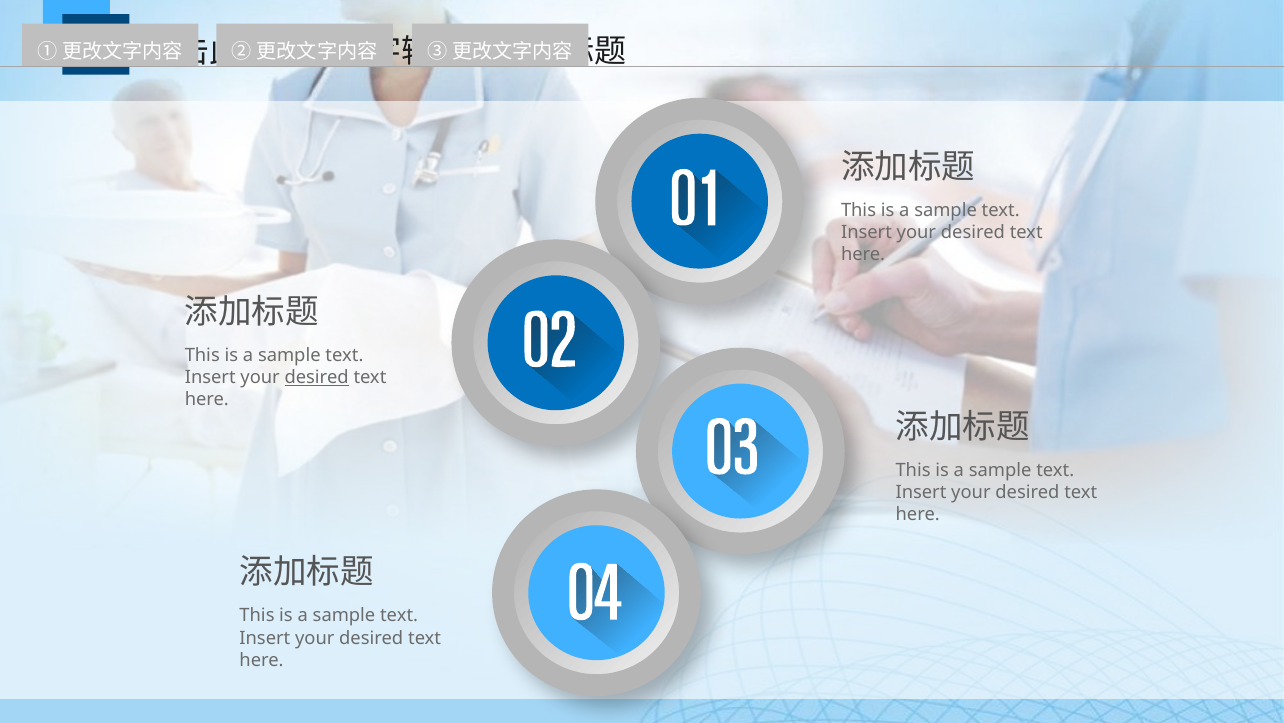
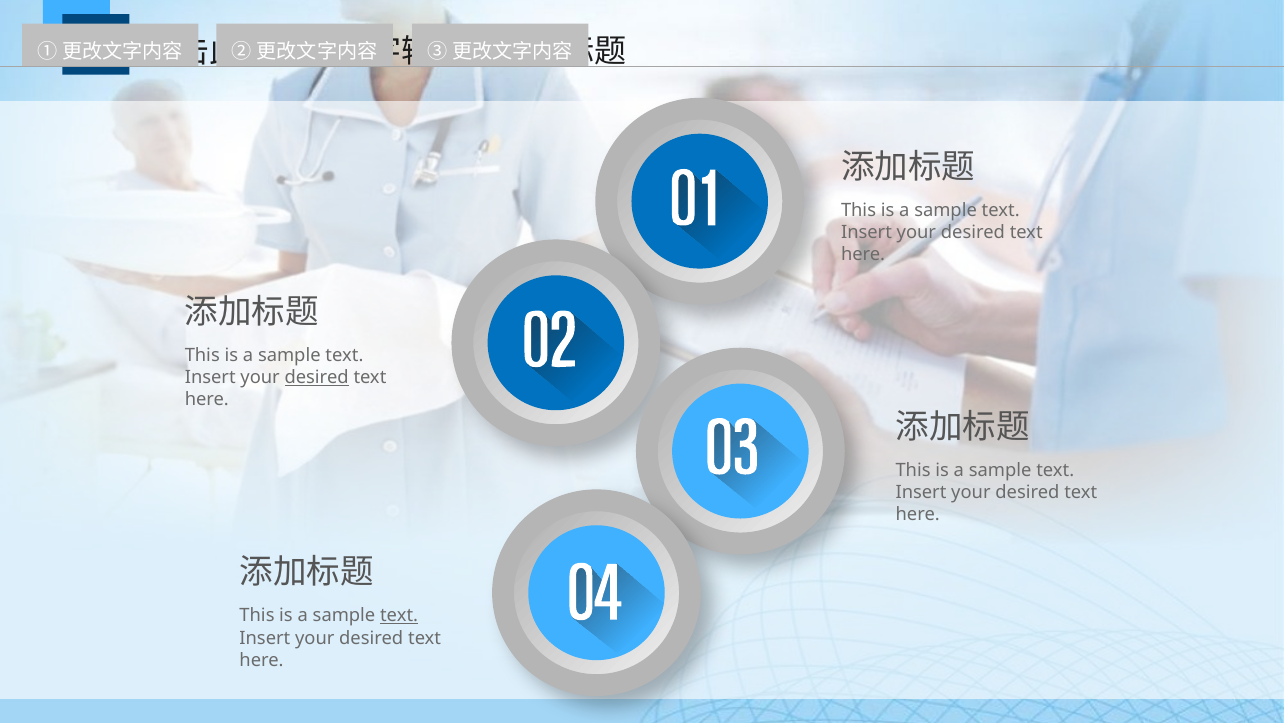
text underline: none -> present (399, 615)
